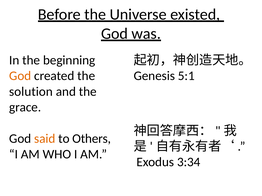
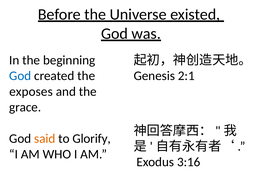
God colour: orange -> blue (20, 76)
5:1: 5:1 -> 2:1 (186, 76)
solution: solution -> exposes (31, 92)
Others: Others -> Glorify (92, 139)
3:34: 3:34 -> 3:16 (189, 162)
